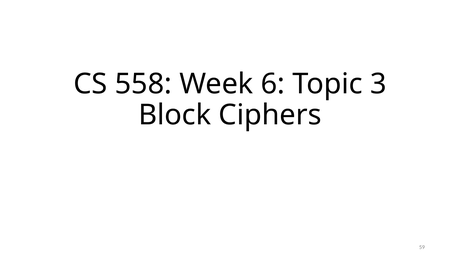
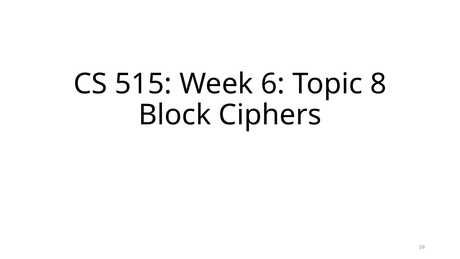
558: 558 -> 515 (143, 84)
3: 3 -> 8 (378, 84)
